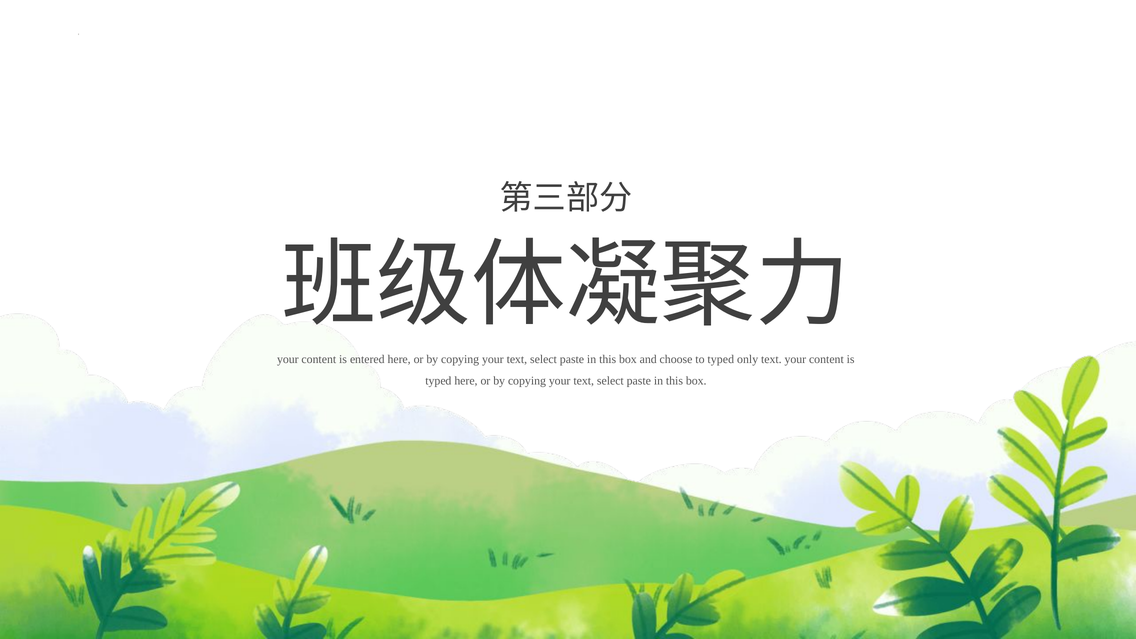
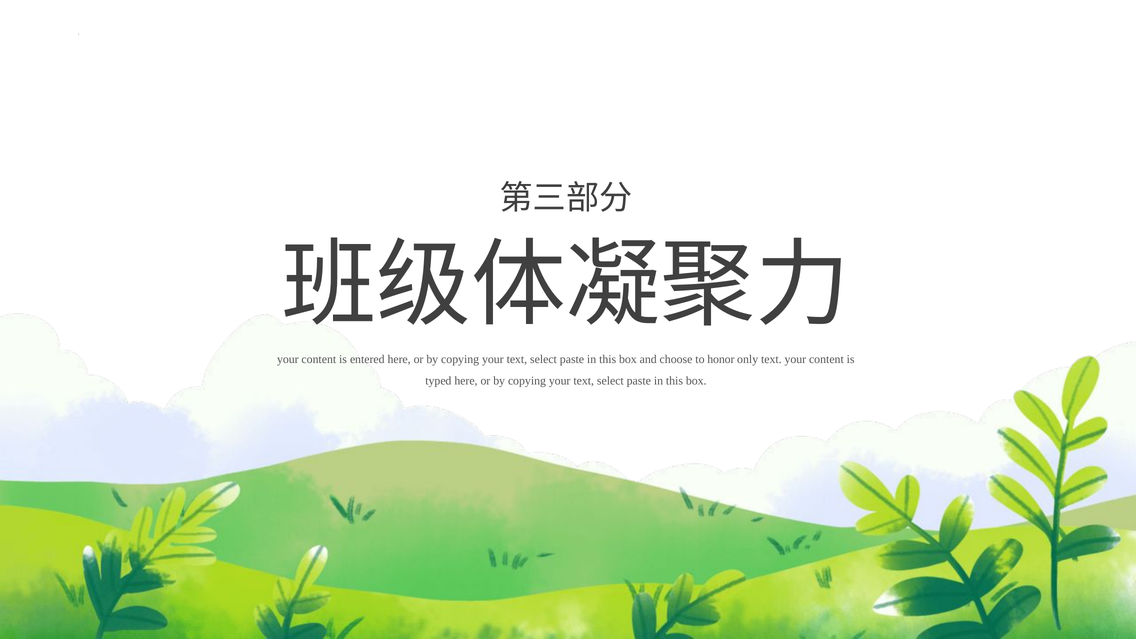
to typed: typed -> honor (721, 359)
